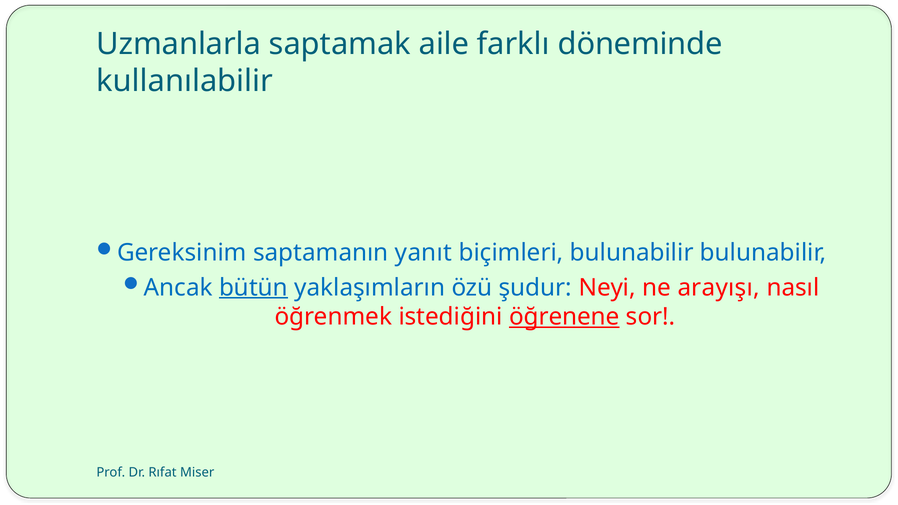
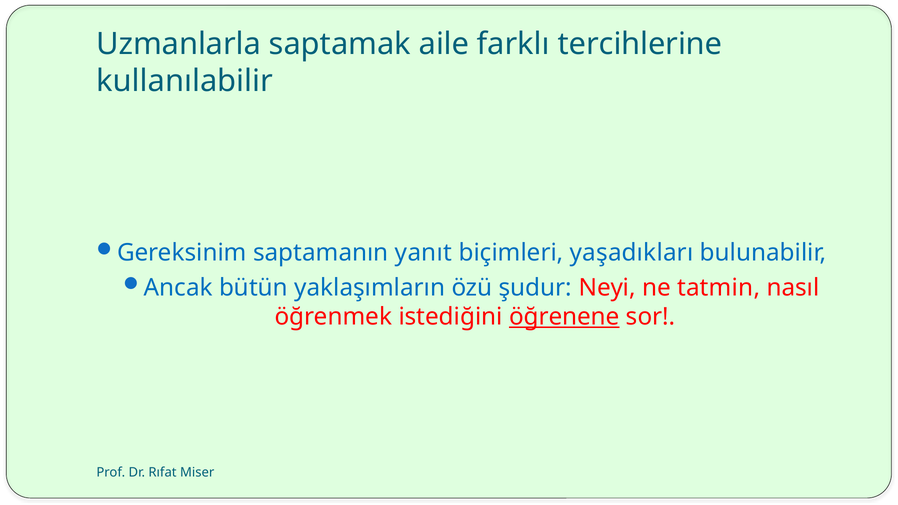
döneminde: döneminde -> tercihlerine (640, 44)
biçimleri bulunabilir: bulunabilir -> yaşadıkları (632, 253)
bütün underline: present -> none (253, 288)
arayışı: arayışı -> tatmin (719, 288)
